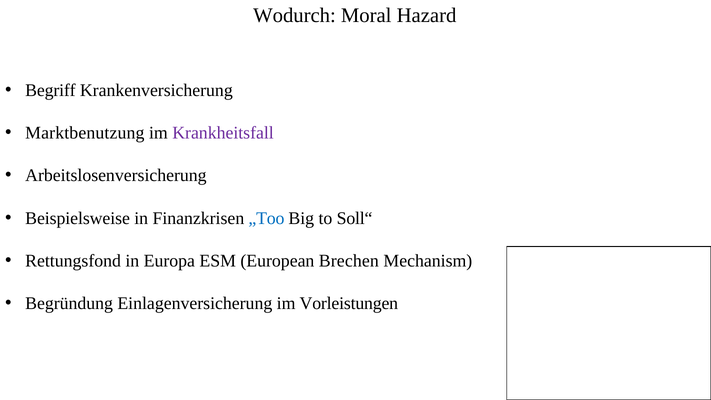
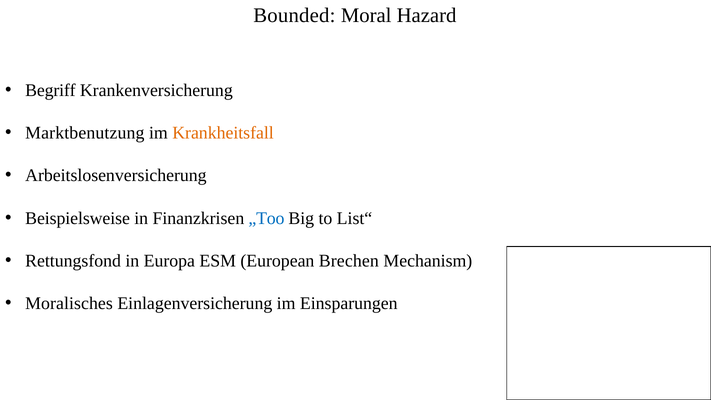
Wodurch: Wodurch -> Bounded (294, 16)
Krankheitsfall colour: purple -> orange (223, 133)
Soll“: Soll“ -> List“ (354, 218)
Begründung: Begründung -> Moralisches (69, 304)
Vorleistungen: Vorleistungen -> Einsparungen (349, 304)
